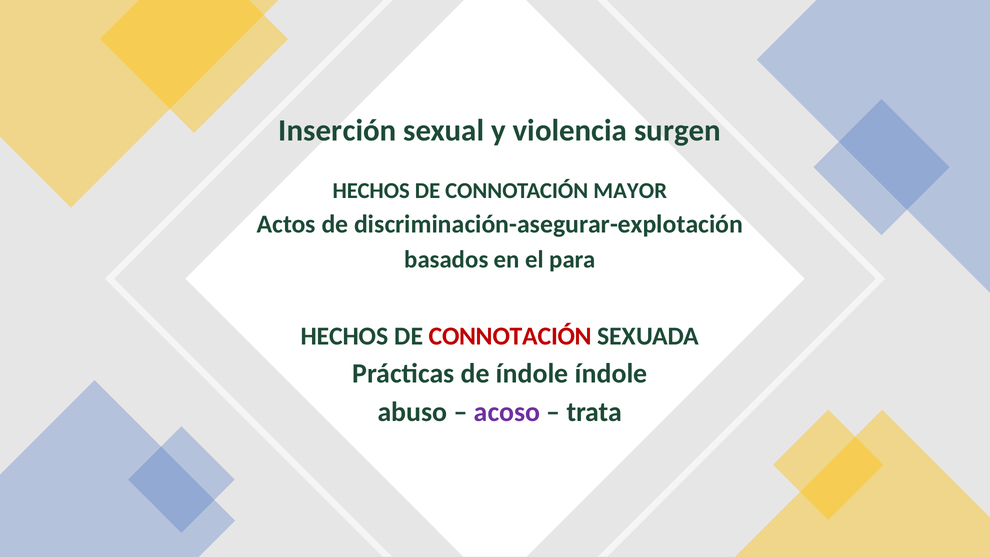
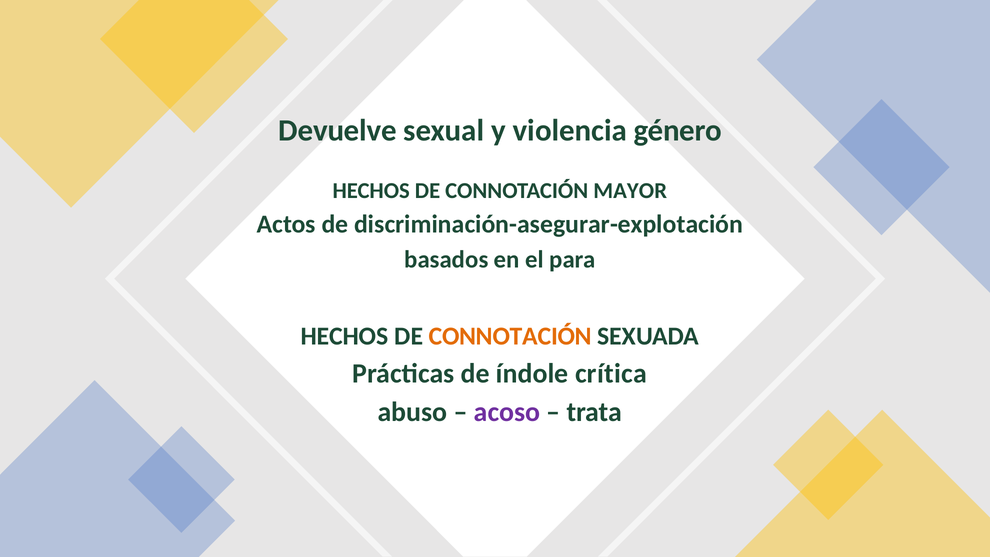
Inserción: Inserción -> Devuelve (338, 131)
surgen: surgen -> género (678, 131)
CONNOTACIÓN colour: red -> orange (510, 336)
índole índole: índole -> crítica (611, 374)
